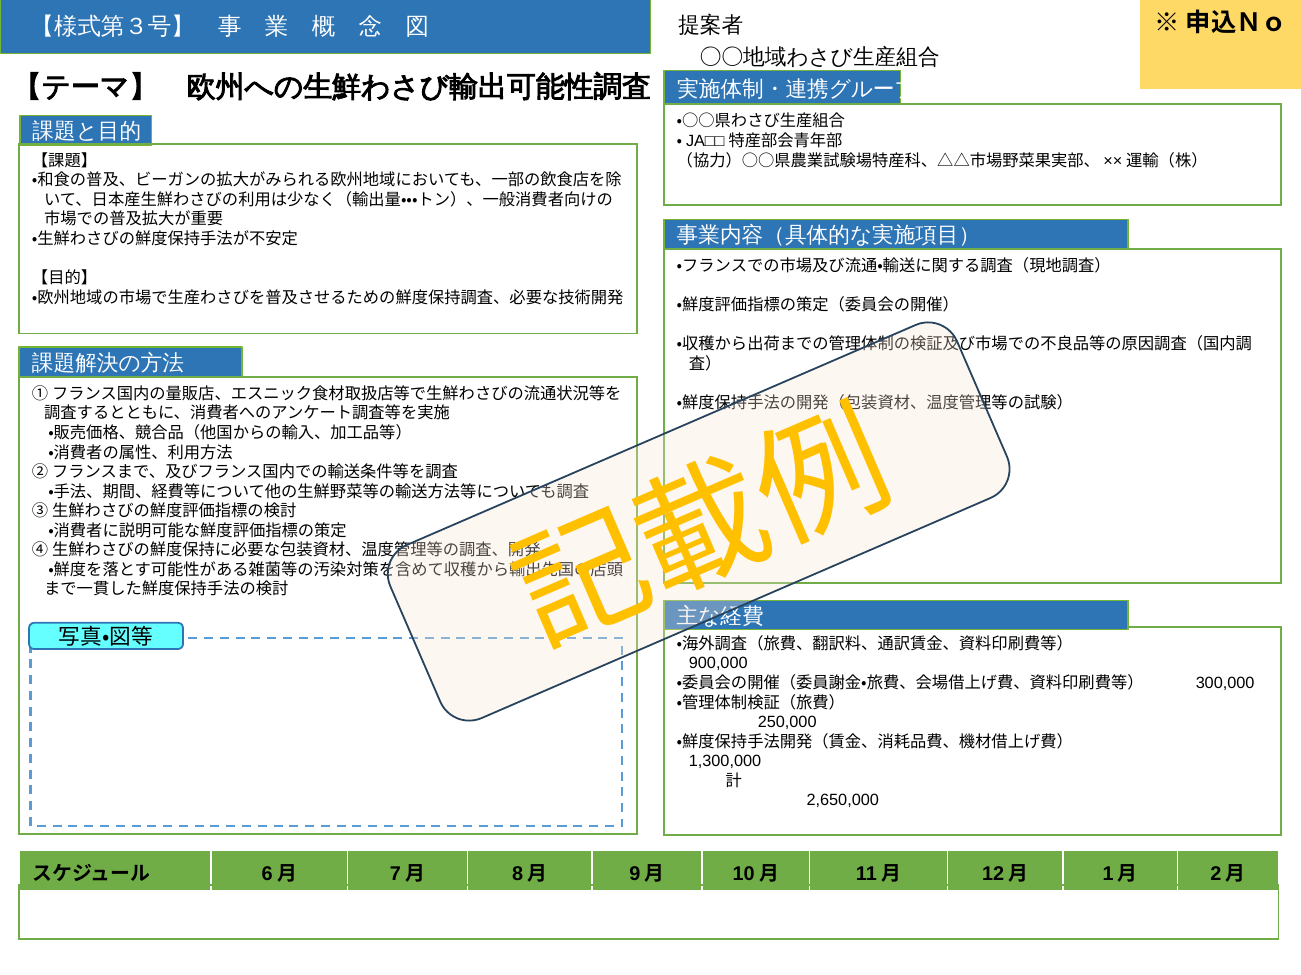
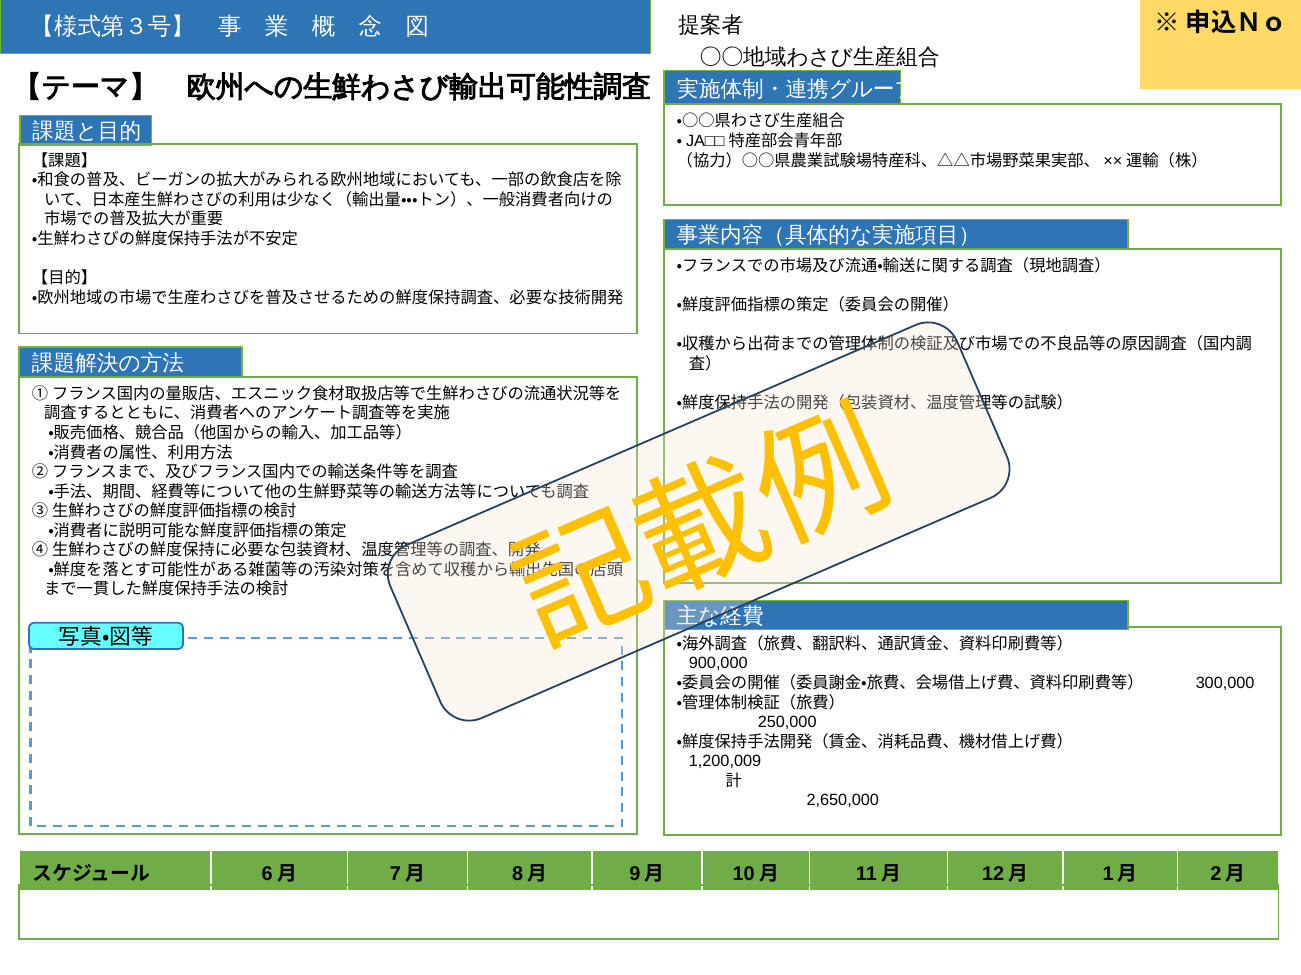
1,300,000: 1,300,000 -> 1,200,009 (725, 762)
